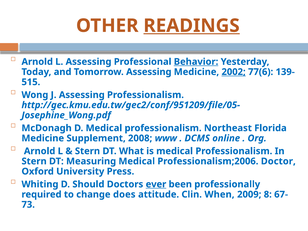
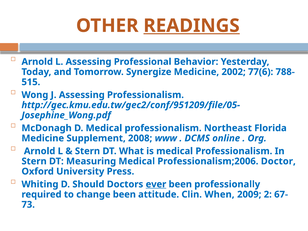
Behavior underline: present -> none (196, 62)
Tomorrow Assessing: Assessing -> Synergize (149, 72)
2002 underline: present -> none (234, 72)
139-: 139- -> 788- (285, 72)
change does: does -> been (124, 194)
8: 8 -> 2 (268, 194)
